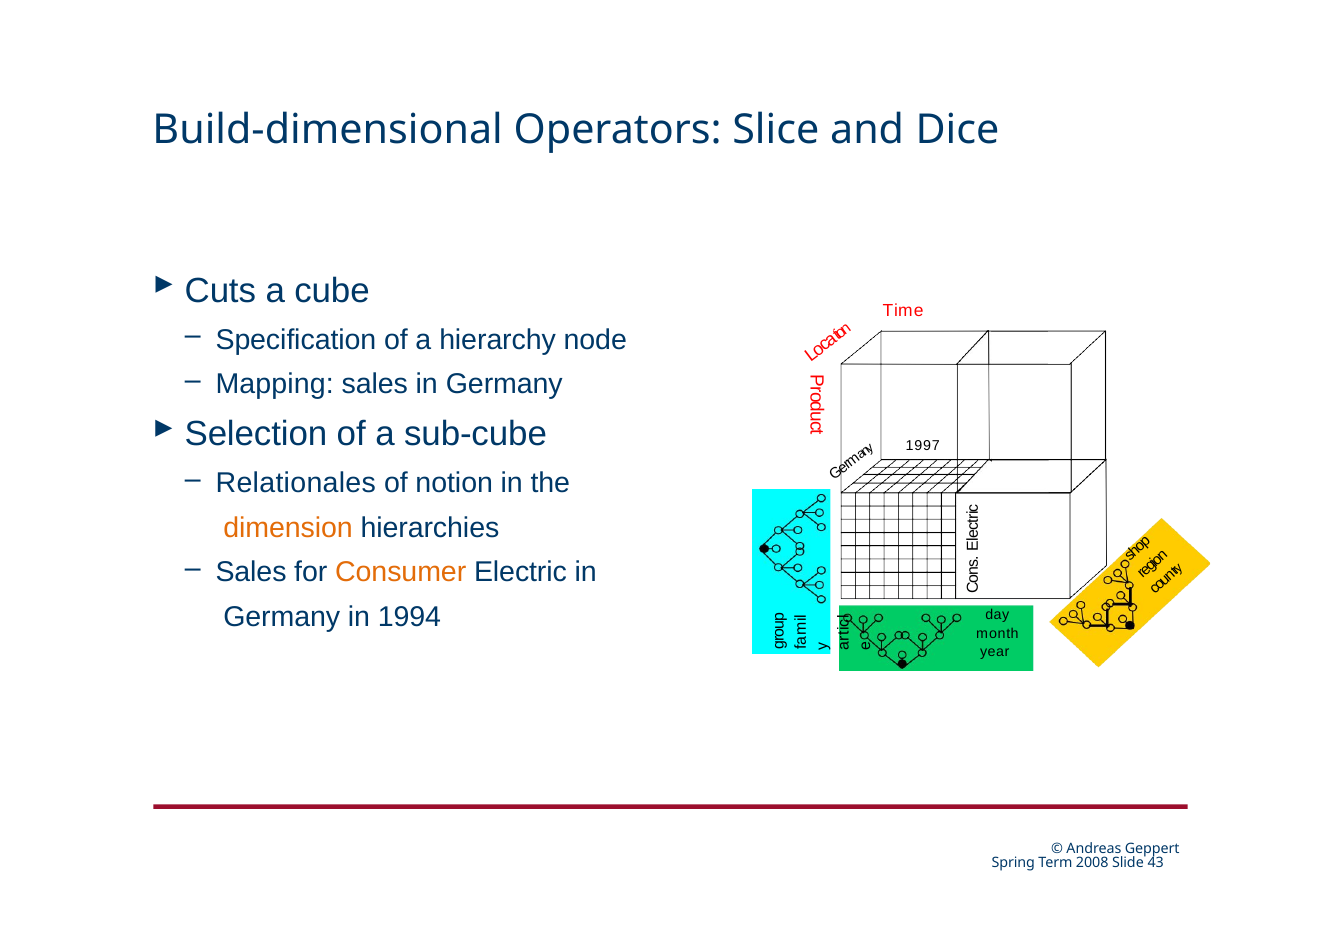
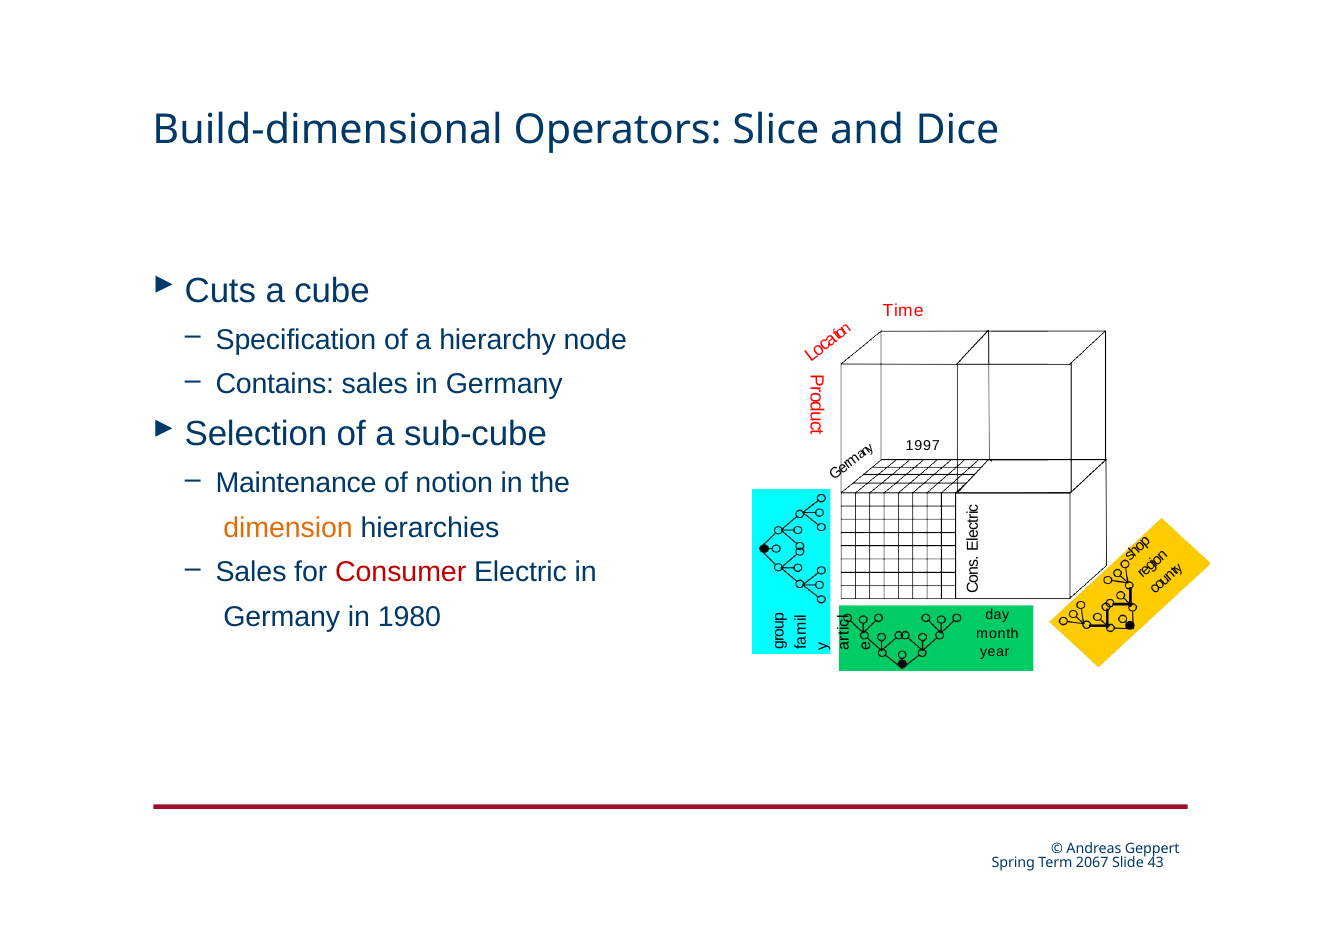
Mapping: Mapping -> Contains (275, 384)
Relationales: Relationales -> Maintenance (296, 483)
Consumer colour: orange -> red (401, 572)
1994: 1994 -> 1980 (409, 617)
2008: 2008 -> 2067 (1092, 863)
